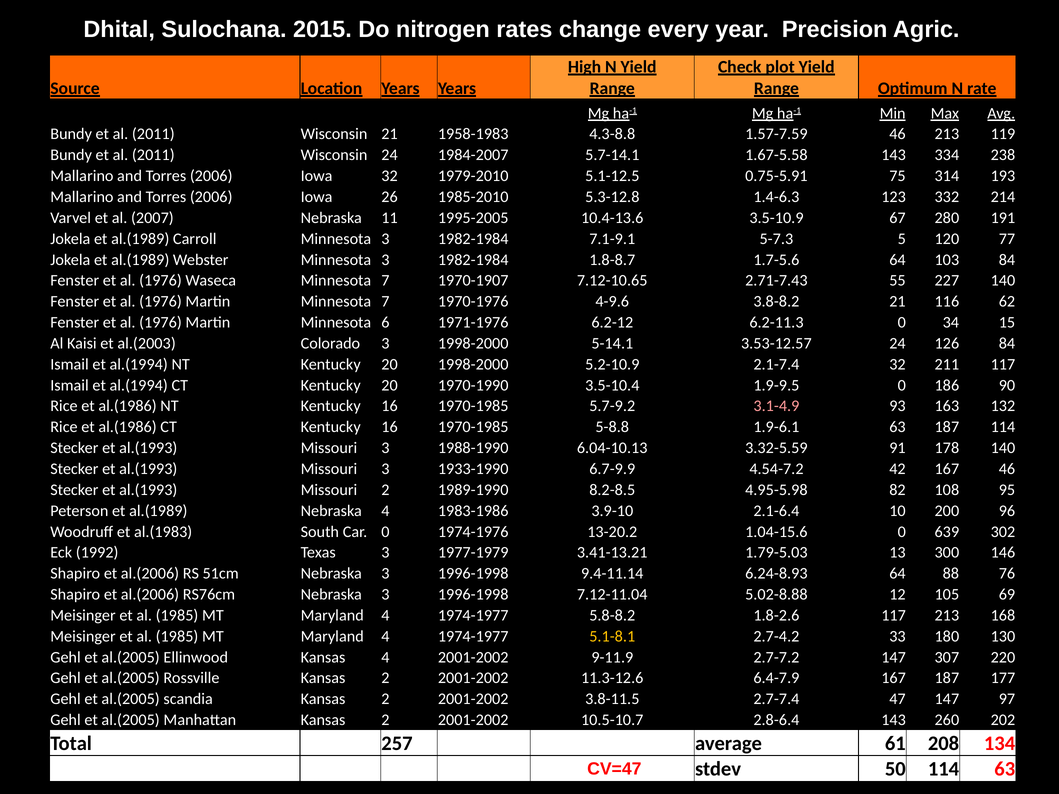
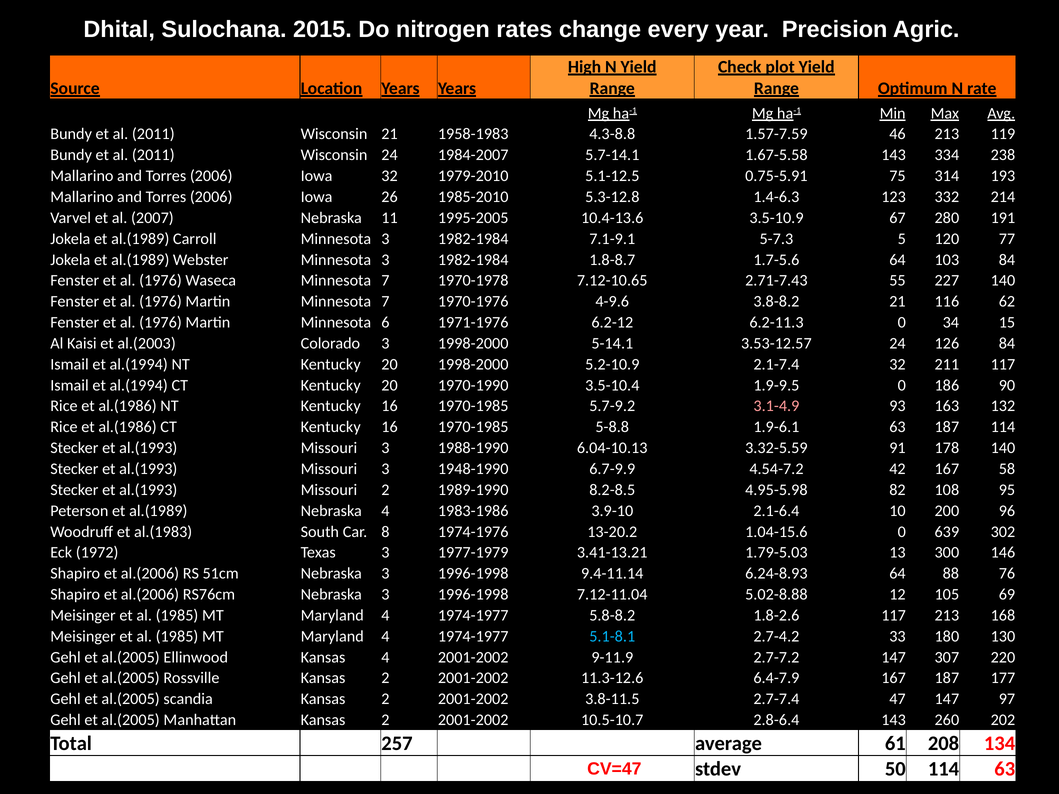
1970-1907: 1970-1907 -> 1970-1978 (473, 281)
1933-1990: 1933-1990 -> 1948-1990 (473, 469)
167 46: 46 -> 58 (1007, 469)
Car 0: 0 -> 8 (385, 532)
1992: 1992 -> 1972 (97, 553)
5.1-8.1 colour: yellow -> light blue (612, 636)
